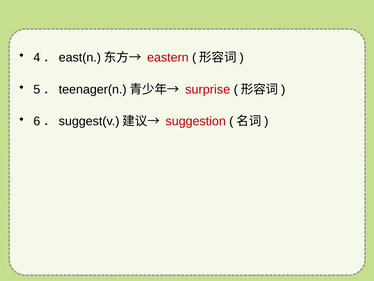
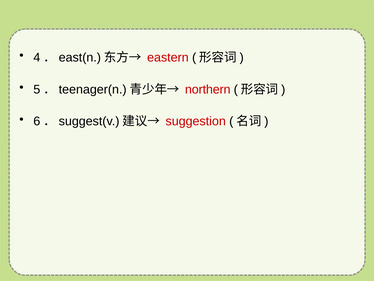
surprise: surprise -> northern (208, 89)
